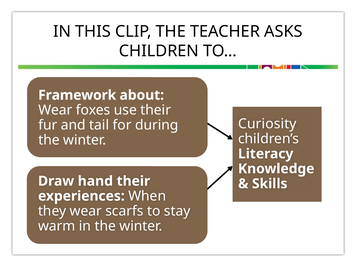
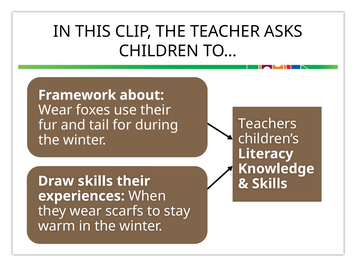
Curiosity: Curiosity -> Teachers (267, 124)
Draw hand: hand -> skills (95, 181)
